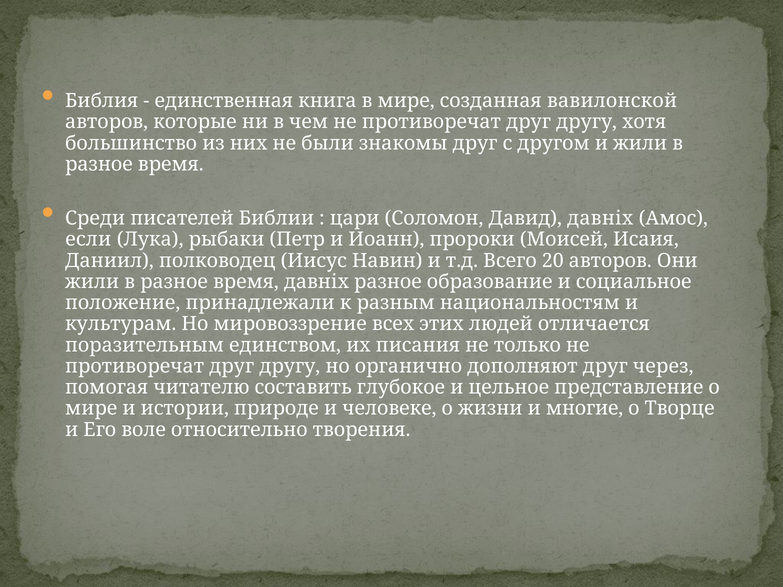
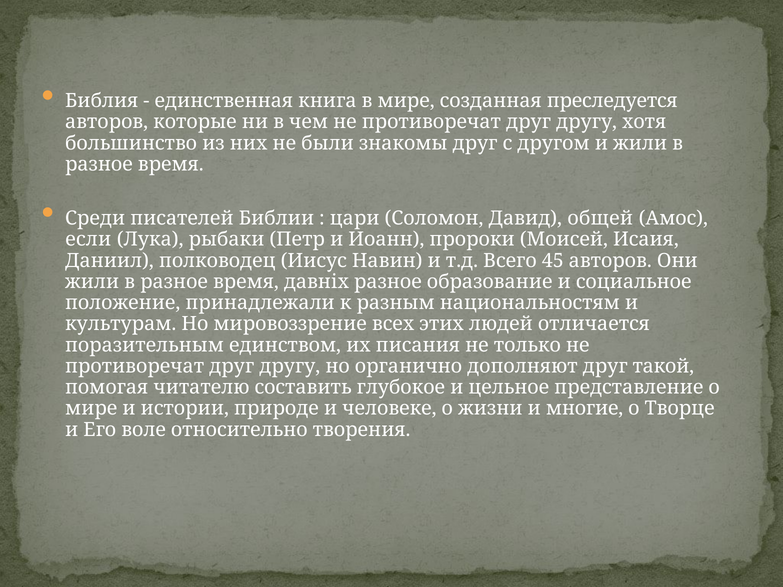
вавилонской: вавилонской -> преследуется (612, 101)
Давид давніх: давніх -> общей (600, 218)
20: 20 -> 45 (553, 261)
через: через -> такой (663, 366)
